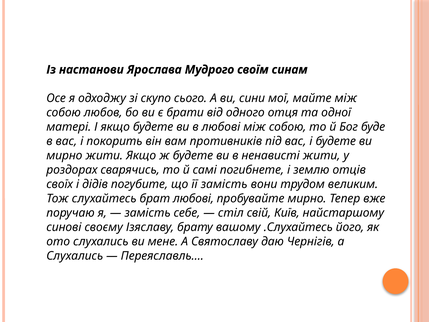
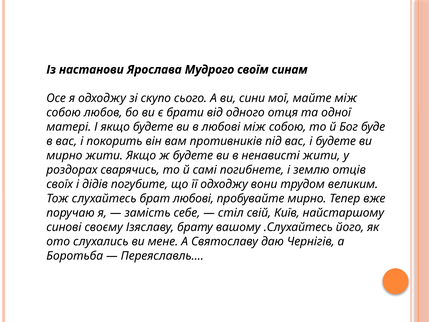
її замість: замість -> одходжу (224, 184)
Слухались: Слухались -> Боротьба (75, 256)
